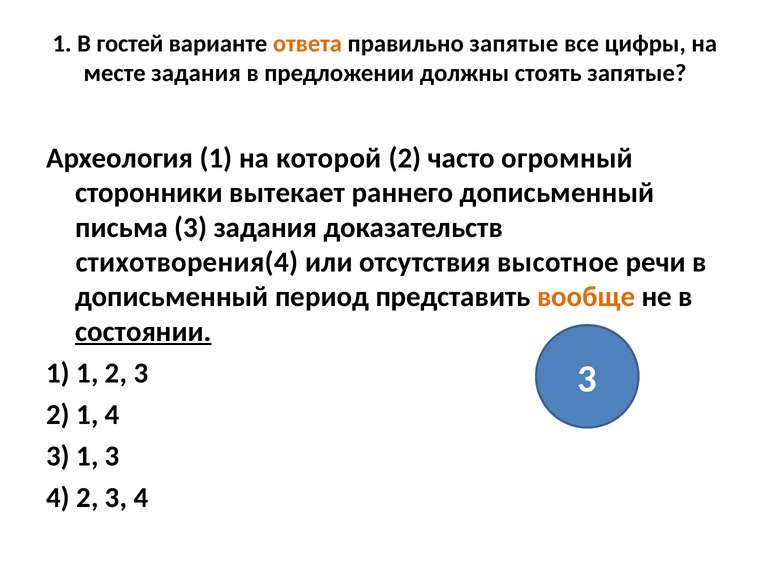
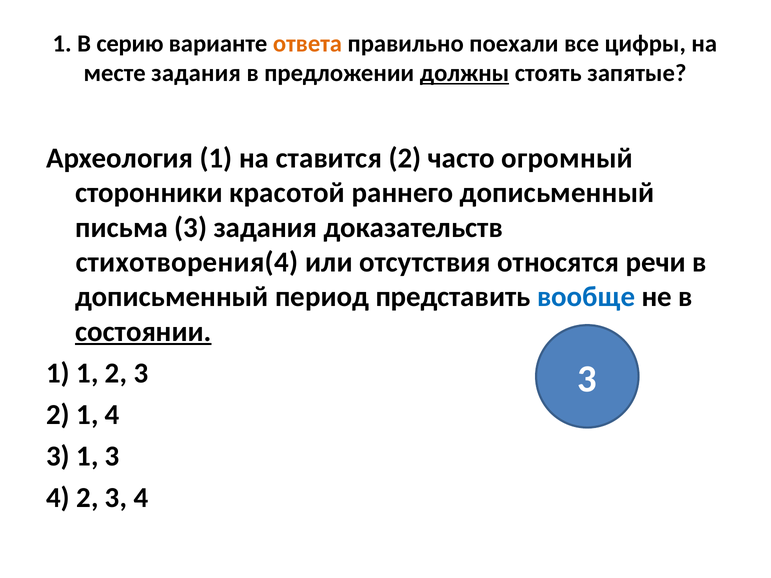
гостей: гостей -> серию (130, 44)
правильно запятые: запятые -> поехали (514, 44)
должны underline: none -> present (465, 73)
которой: которой -> ставится (329, 158)
вытекает: вытекает -> красотой (287, 193)
высотное: высотное -> относятся (558, 262)
вообще colour: orange -> blue (586, 297)
